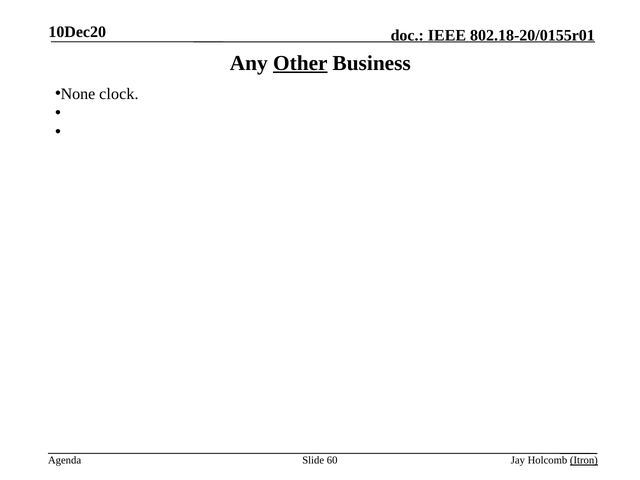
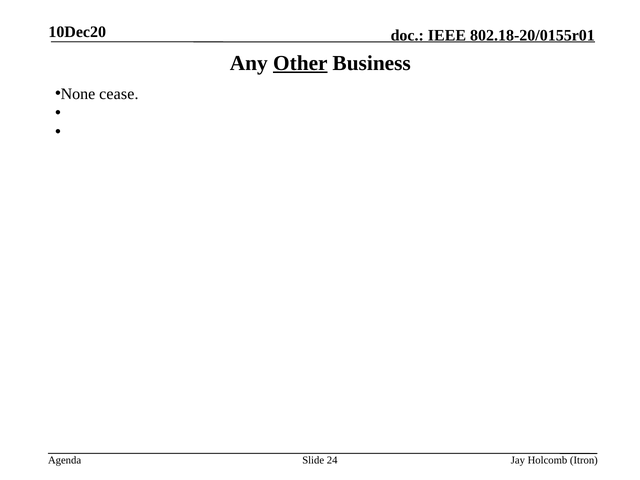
clock: clock -> cease (119, 94)
60: 60 -> 24 (332, 460)
Itron underline: present -> none (584, 460)
